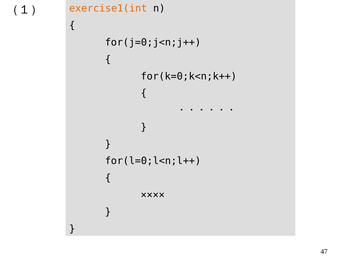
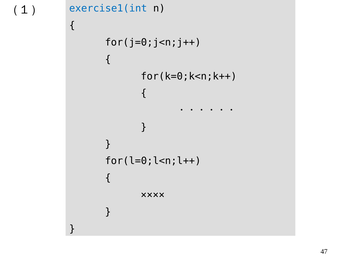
exercise1(int colour: orange -> blue (108, 8)
